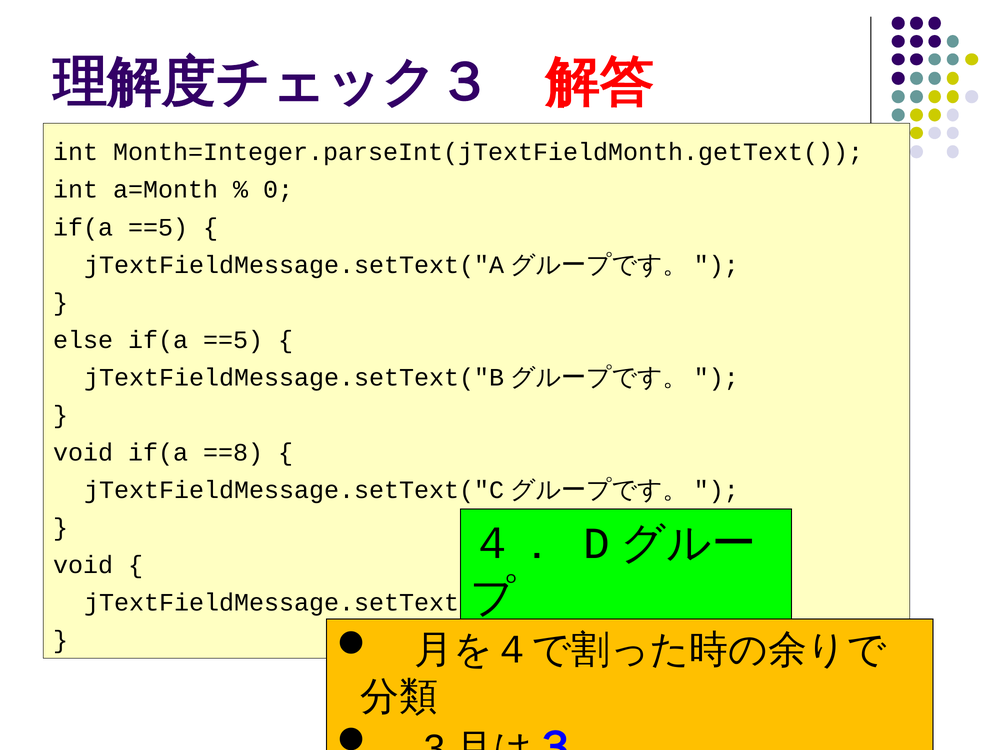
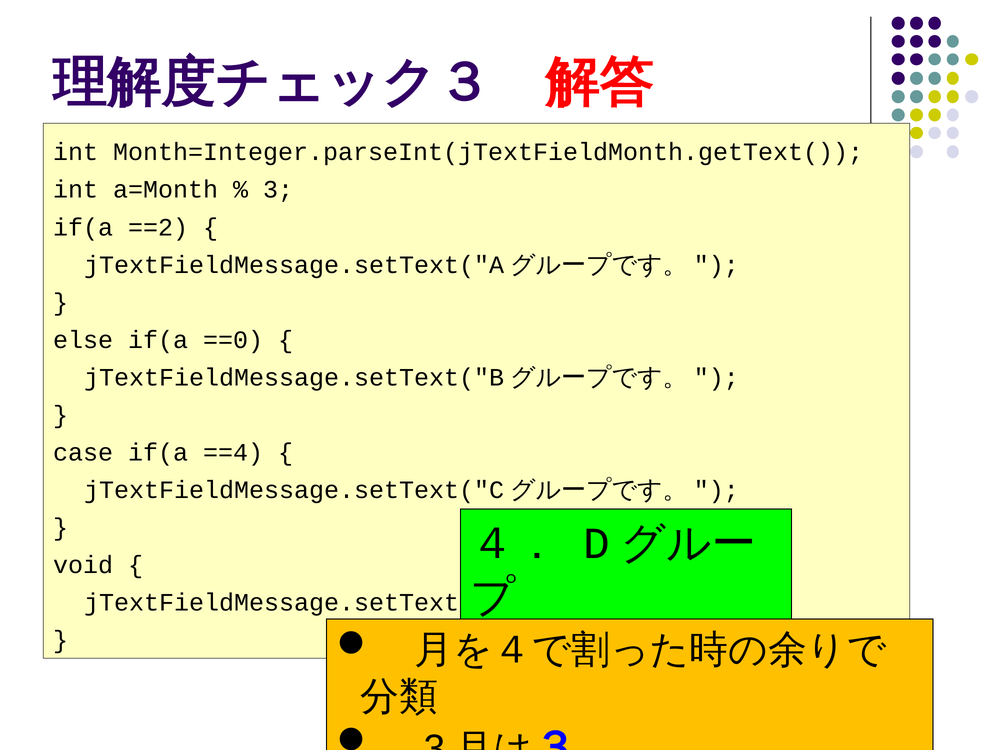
0: 0 -> 3 (278, 190)
==5: ==5 -> ==2 (158, 227)
else if(a ==5: ==5 -> ==0 (233, 340)
void: void -> case (83, 452)
==8: ==8 -> ==4 (233, 452)
